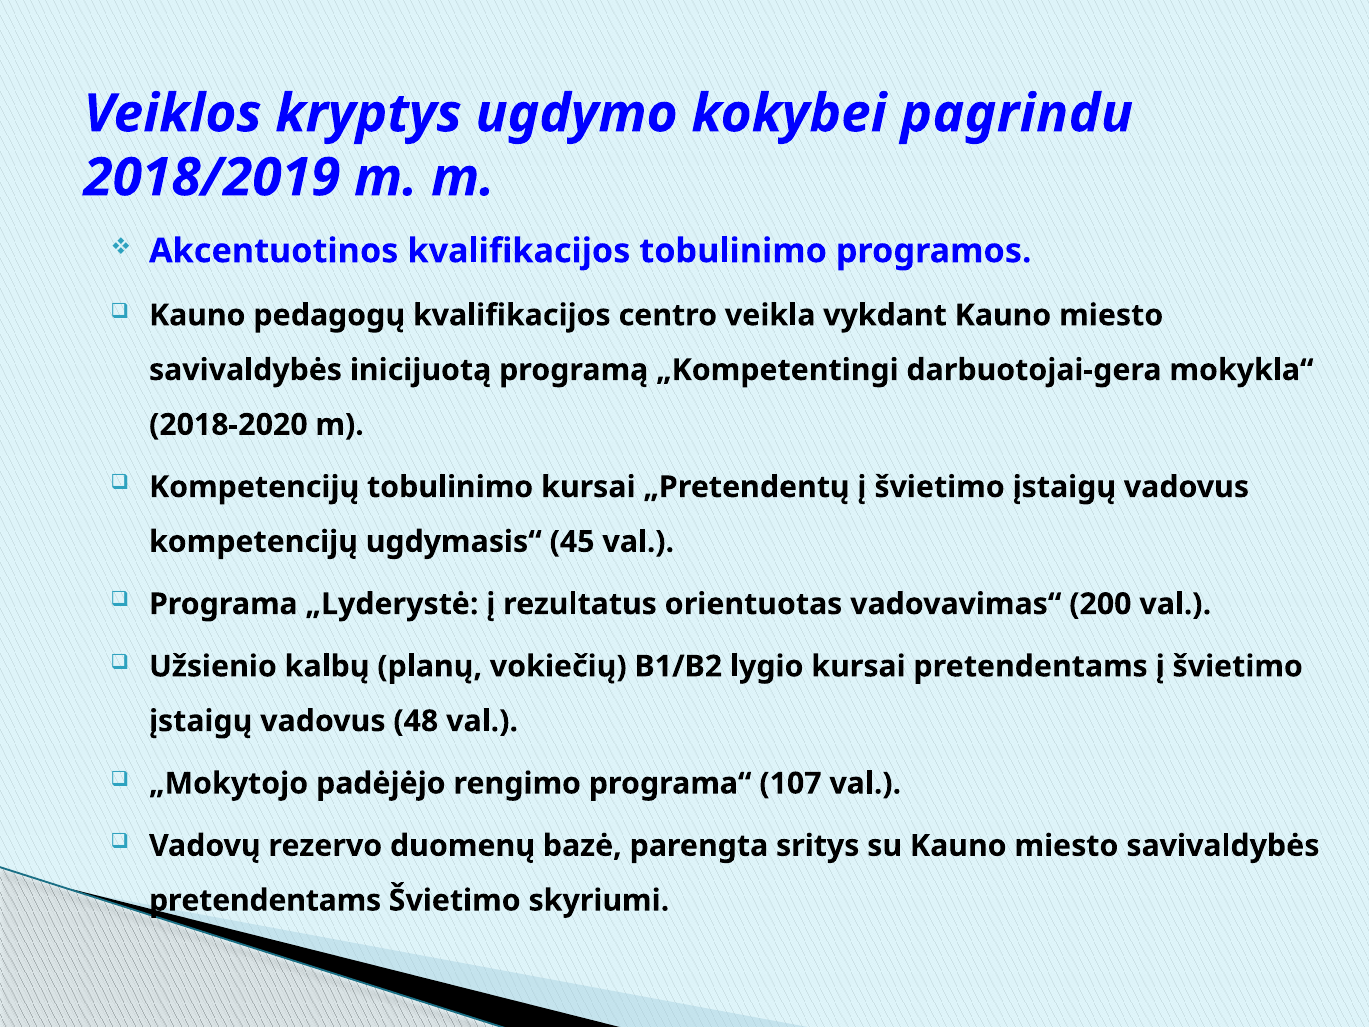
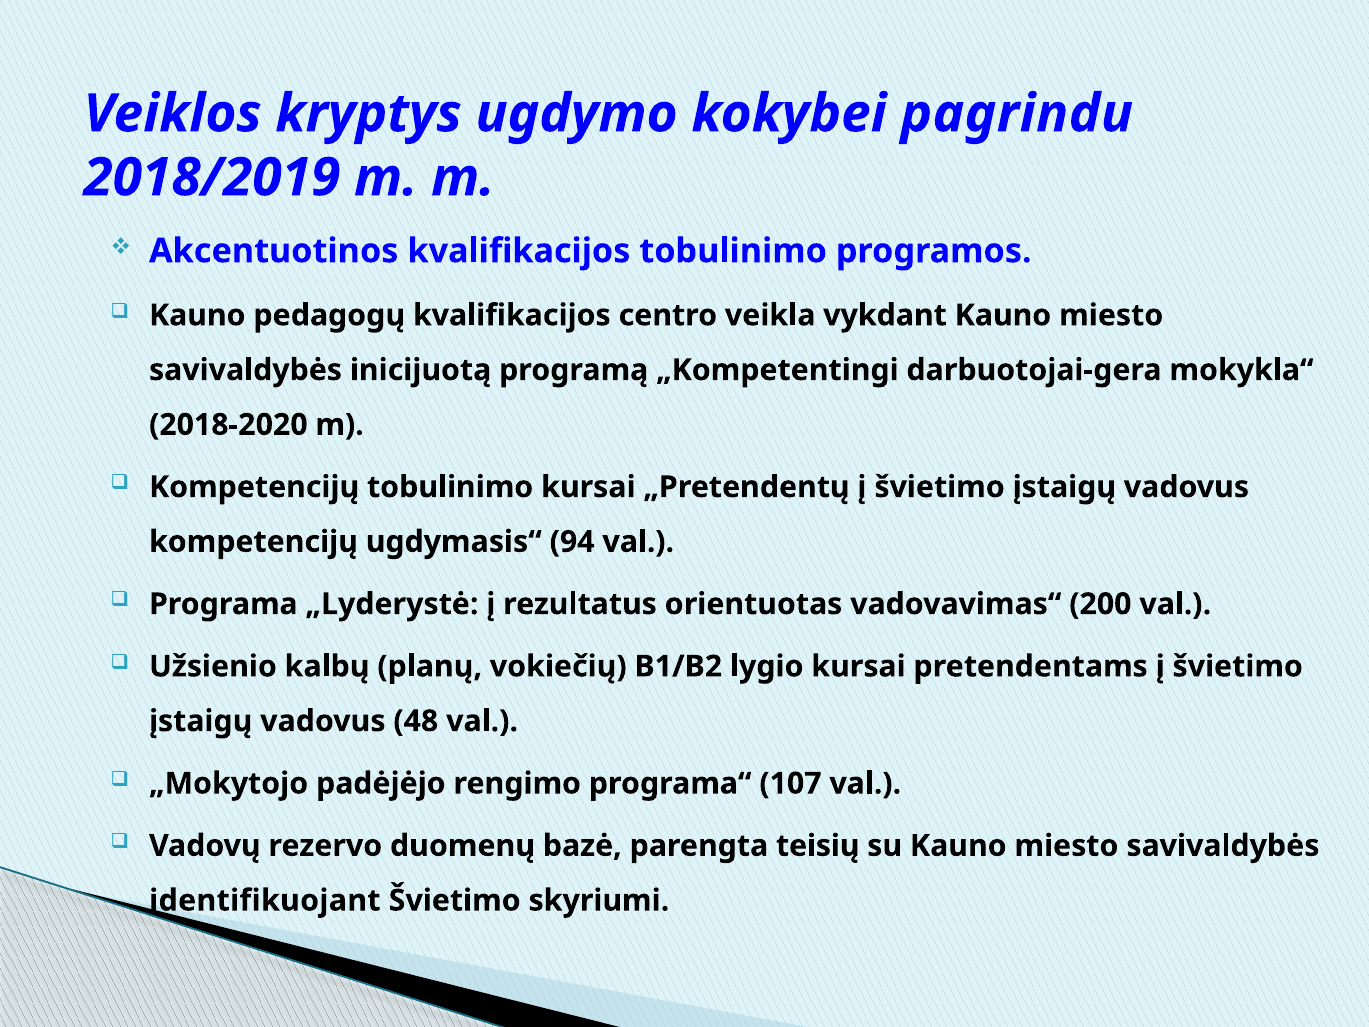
45: 45 -> 94 (572, 542)
sritys: sritys -> teisių (818, 846)
pretendentams: pretendentams -> identifikuojant (265, 900)
